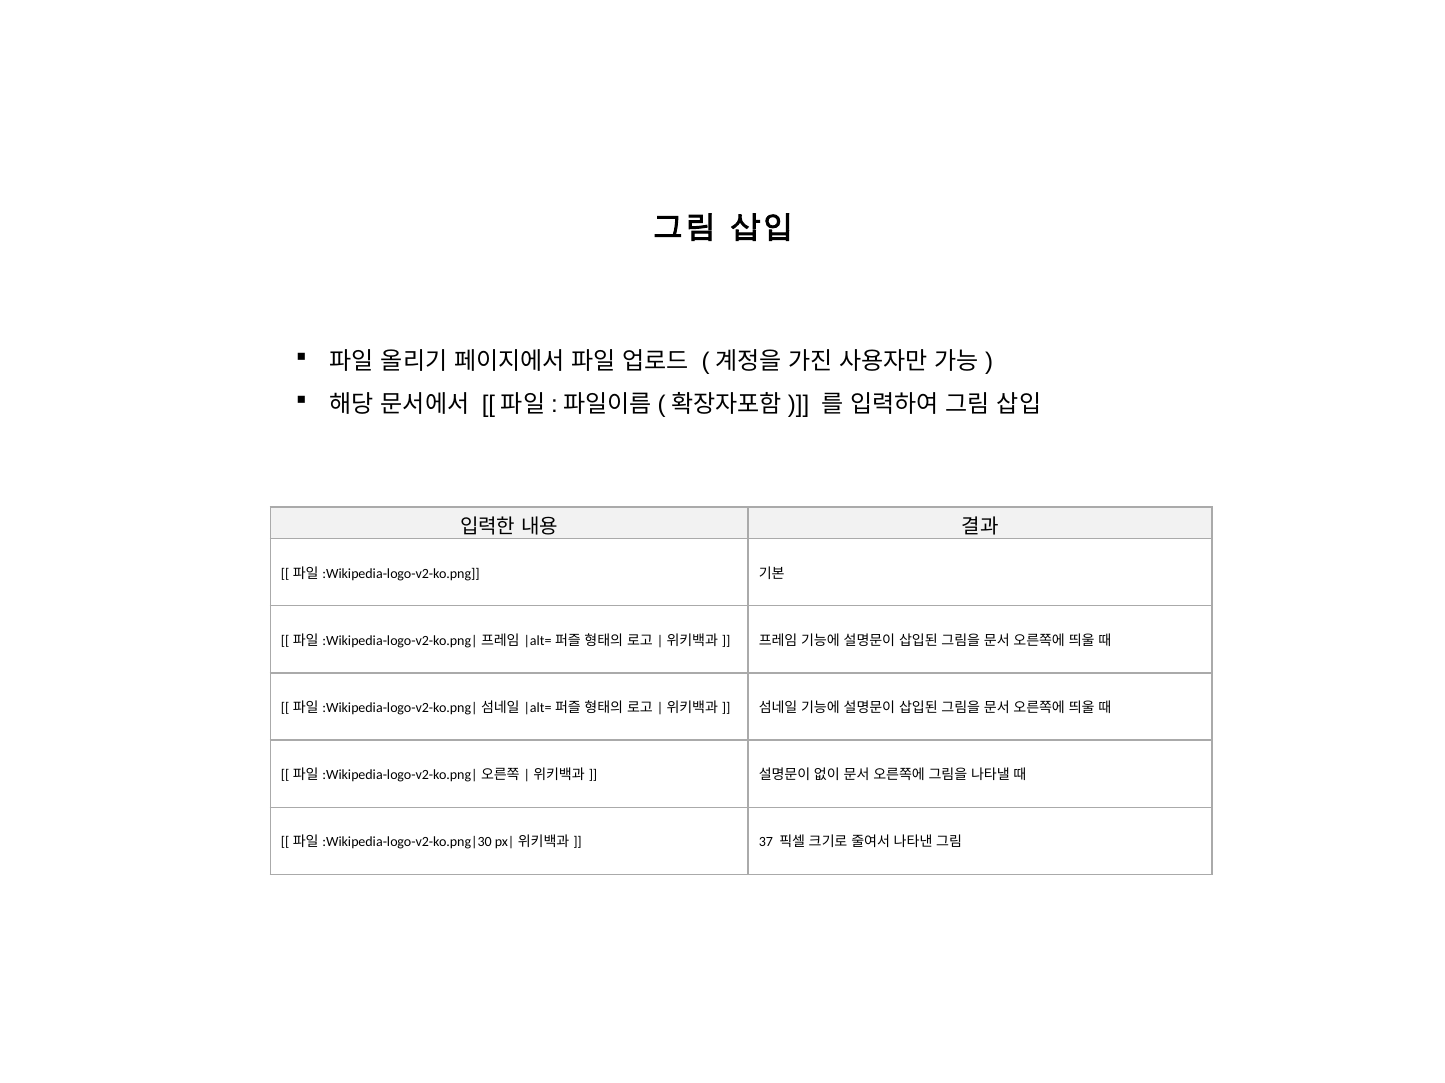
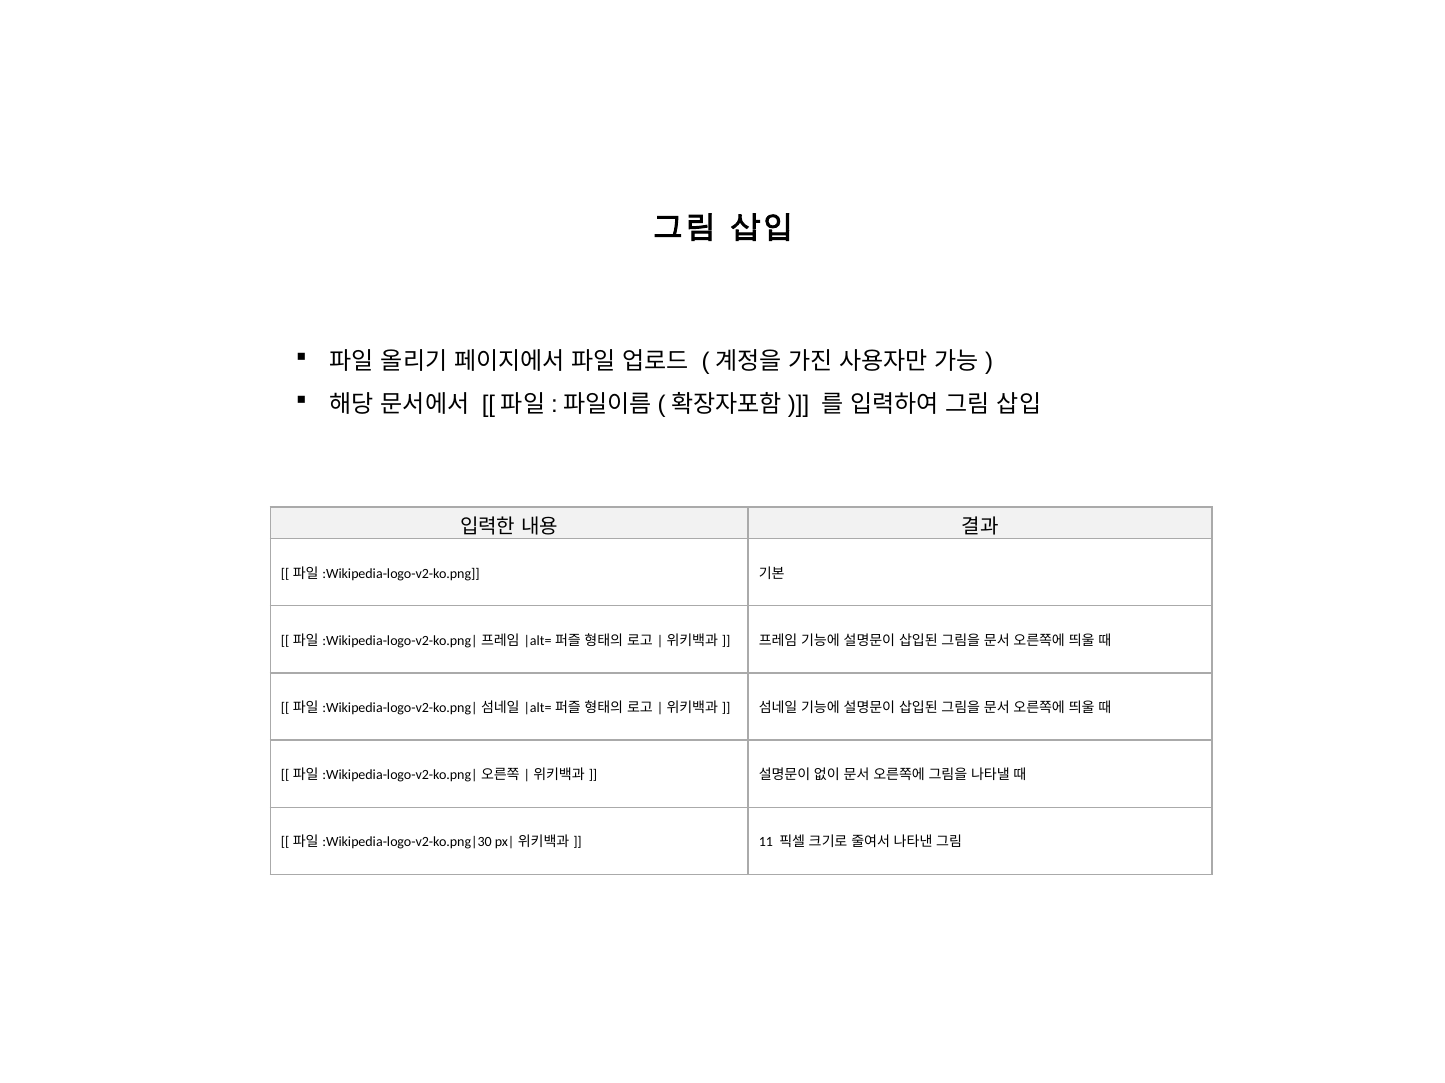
37: 37 -> 11 (766, 843)
